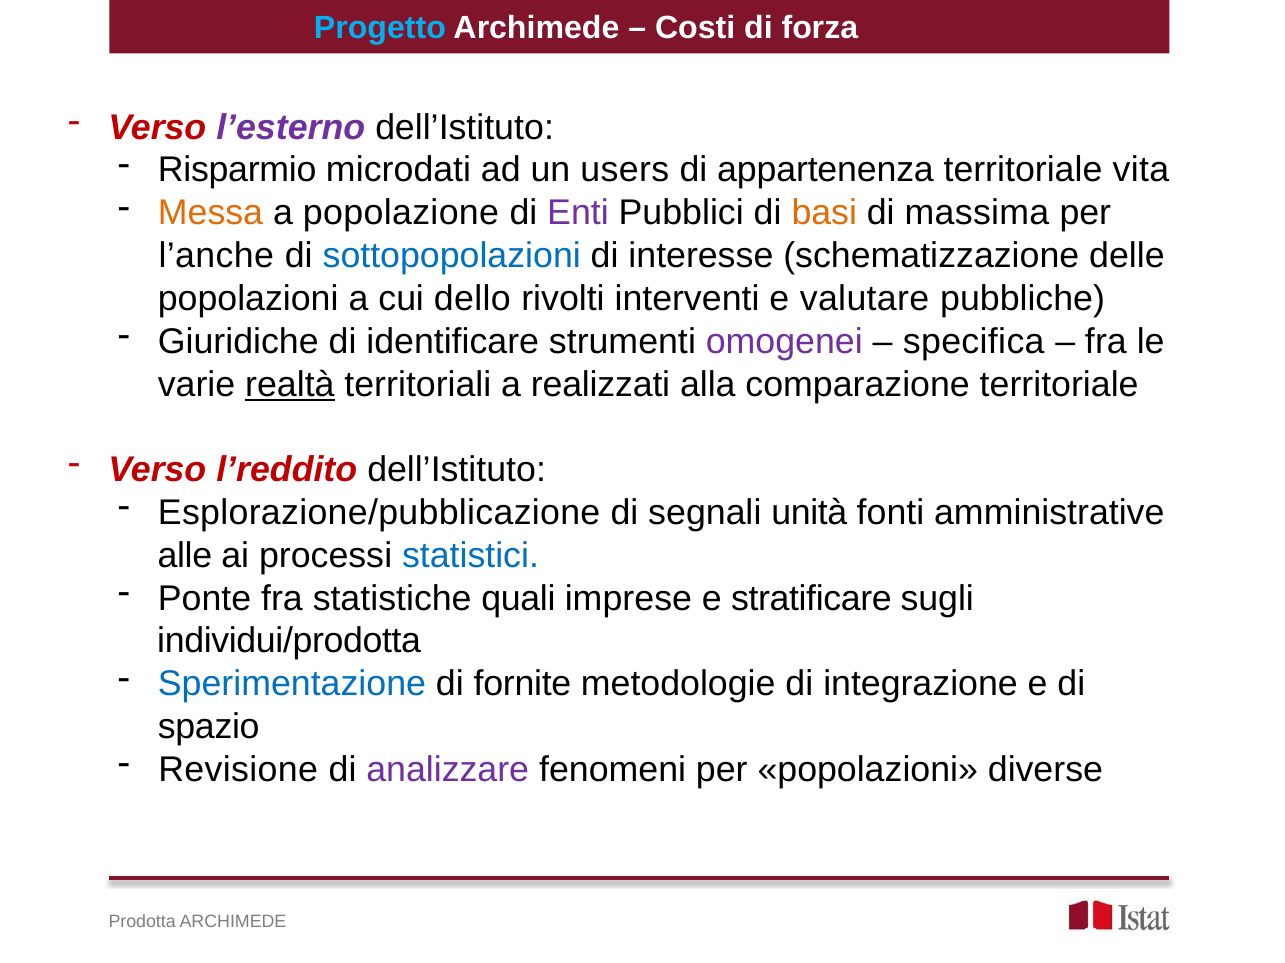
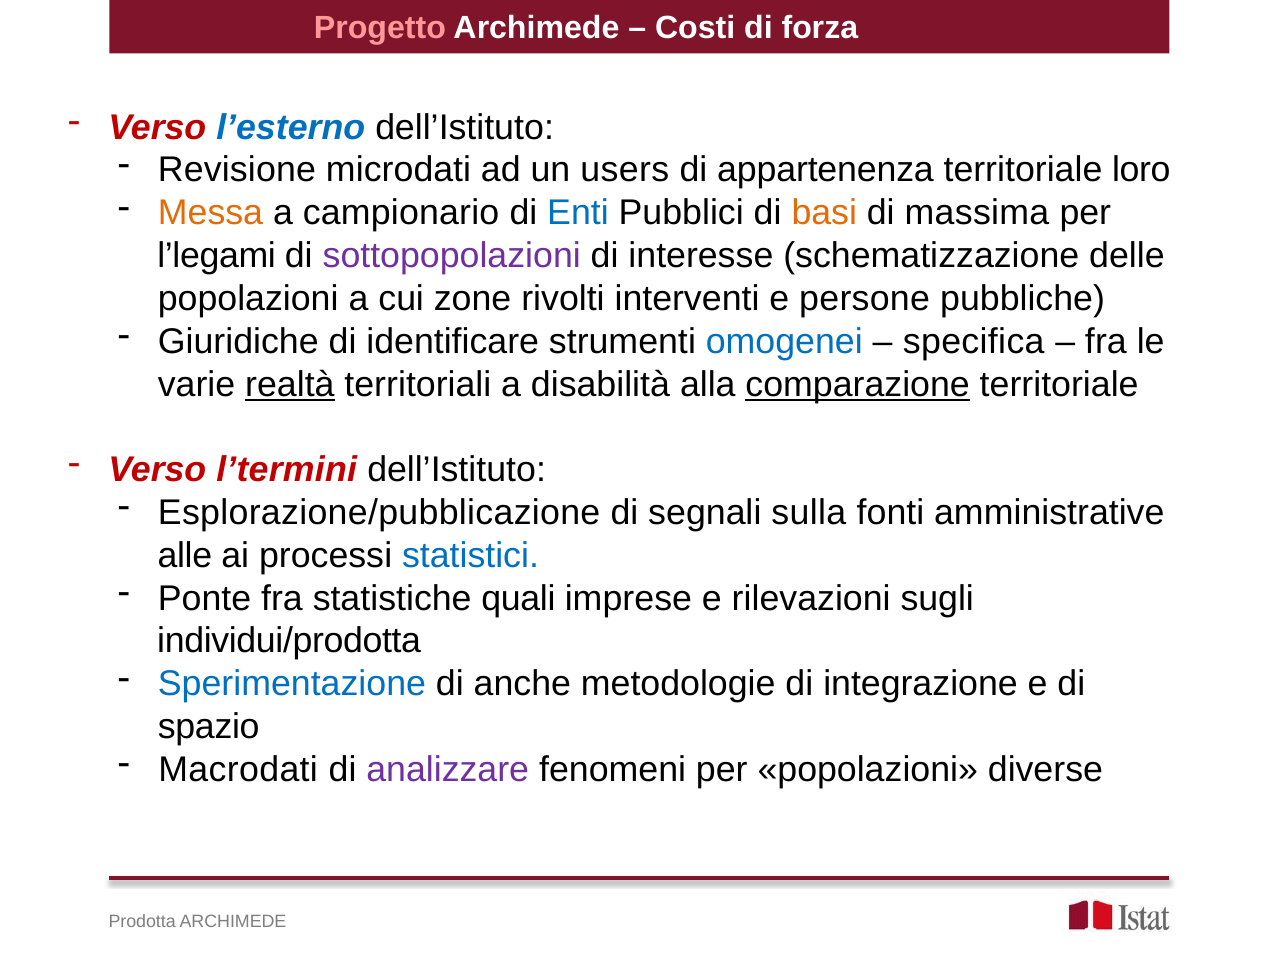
Progetto colour: light blue -> pink (380, 28)
l’esterno colour: purple -> blue (291, 127)
Risparmio: Risparmio -> Revisione (237, 170)
vita: vita -> loro (1141, 170)
popolazione: popolazione -> campionario (401, 213)
Enti colour: purple -> blue (578, 213)
l’anche: l’anche -> l’legami (217, 256)
sottopopolazioni colour: blue -> purple (452, 256)
dello: dello -> zone (473, 299)
valutare: valutare -> persone (865, 299)
omogenei colour: purple -> blue (784, 342)
realizzati: realizzati -> disabilità (600, 385)
comparazione underline: none -> present (858, 385)
l’reddito: l’reddito -> l’termini (287, 470)
unità: unità -> sulla (809, 513)
stratificare: stratificare -> rilevazioni (811, 599)
fornite: fornite -> anche (522, 685)
Revisione: Revisione -> Macrodati (238, 770)
